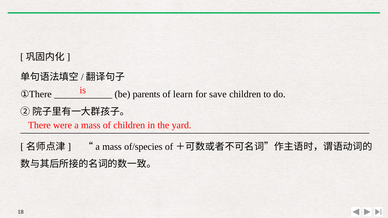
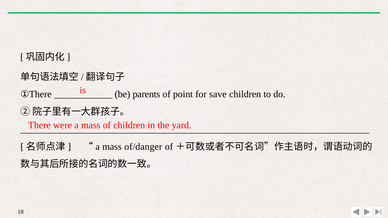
learn: learn -> point (183, 94)
of/species: of/species -> of/danger (143, 147)
